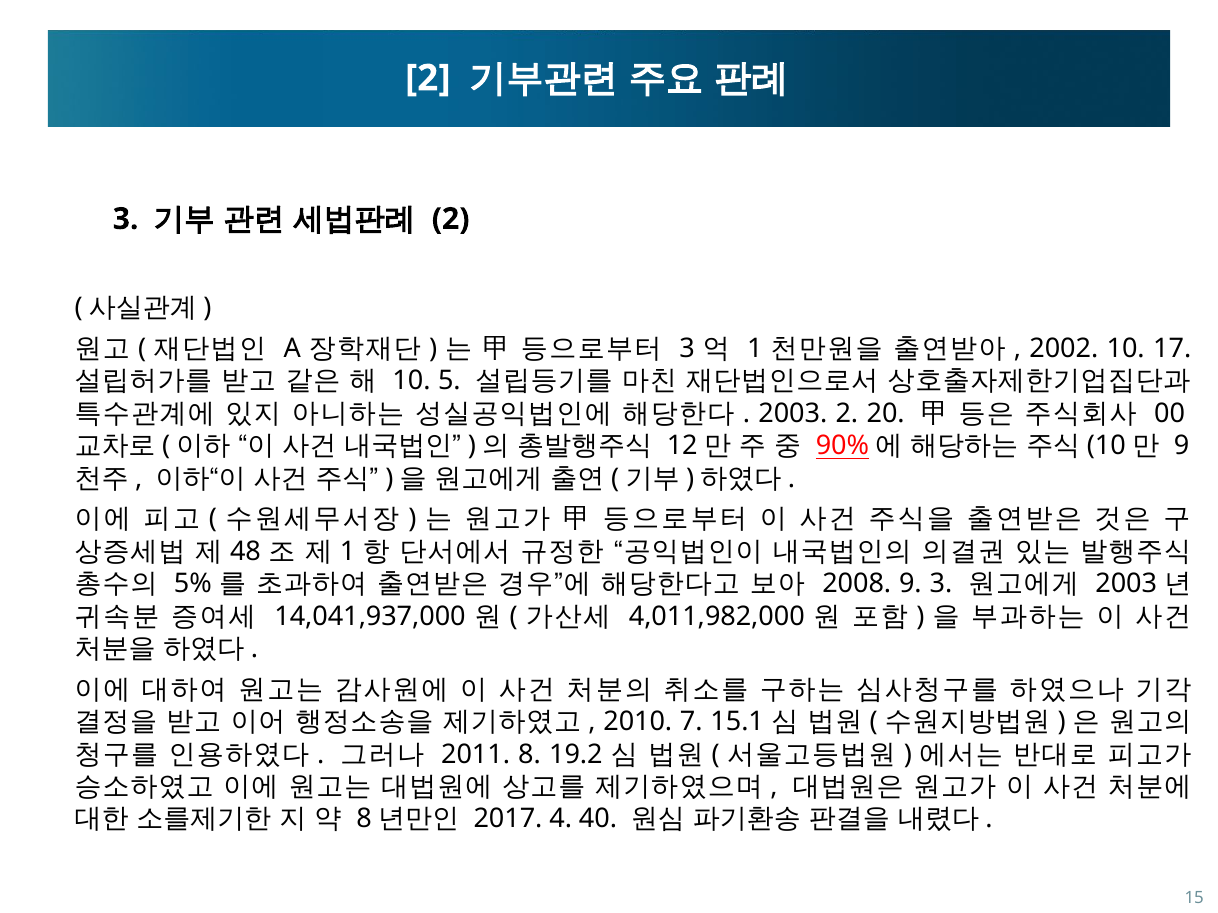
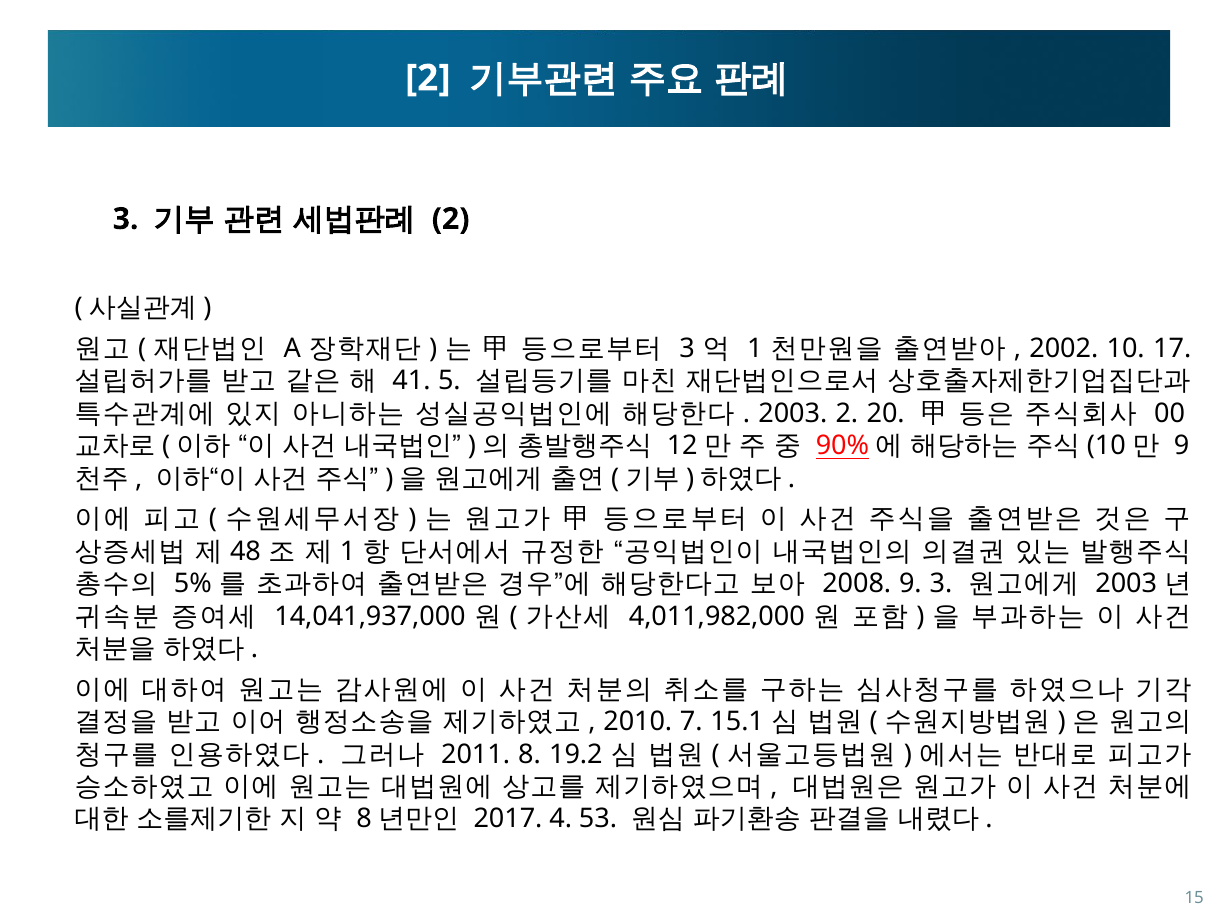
10: 10 -> 41 (411, 381)
40: 40 -> 53 (598, 819)
